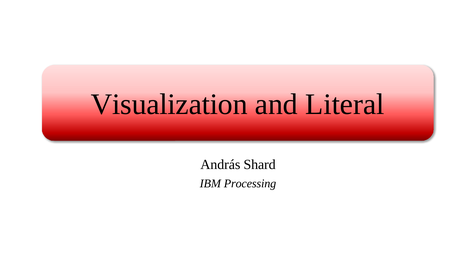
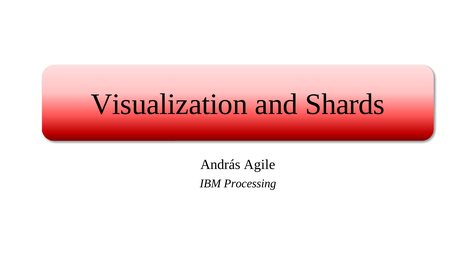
Literal: Literal -> Shards (345, 104)
Shard: Shard -> Agile (259, 164)
